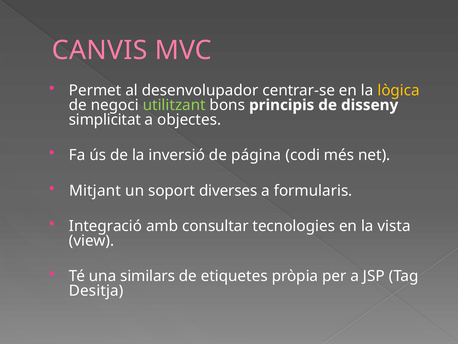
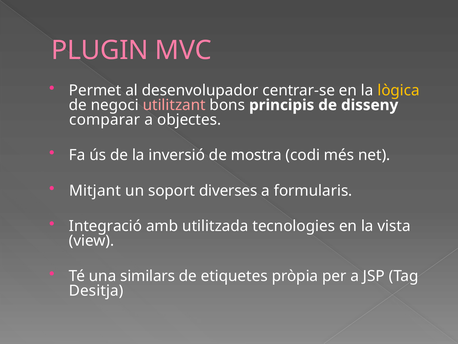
CANVIS: CANVIS -> PLUGIN (100, 50)
utilitzant colour: light green -> pink (174, 105)
simplicitat: simplicitat -> comparar (105, 120)
página: página -> mostra (256, 155)
consultar: consultar -> utilitzada (215, 226)
